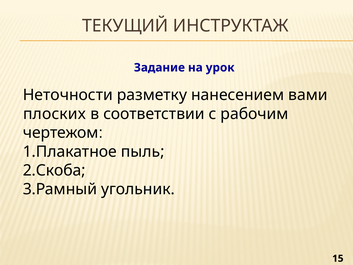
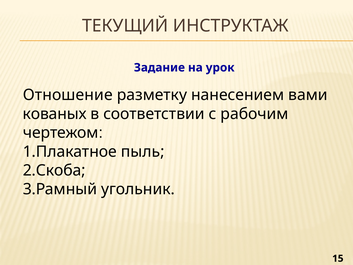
Неточности: Неточности -> Отношение (68, 95)
плоских: плоских -> кованых (55, 114)
